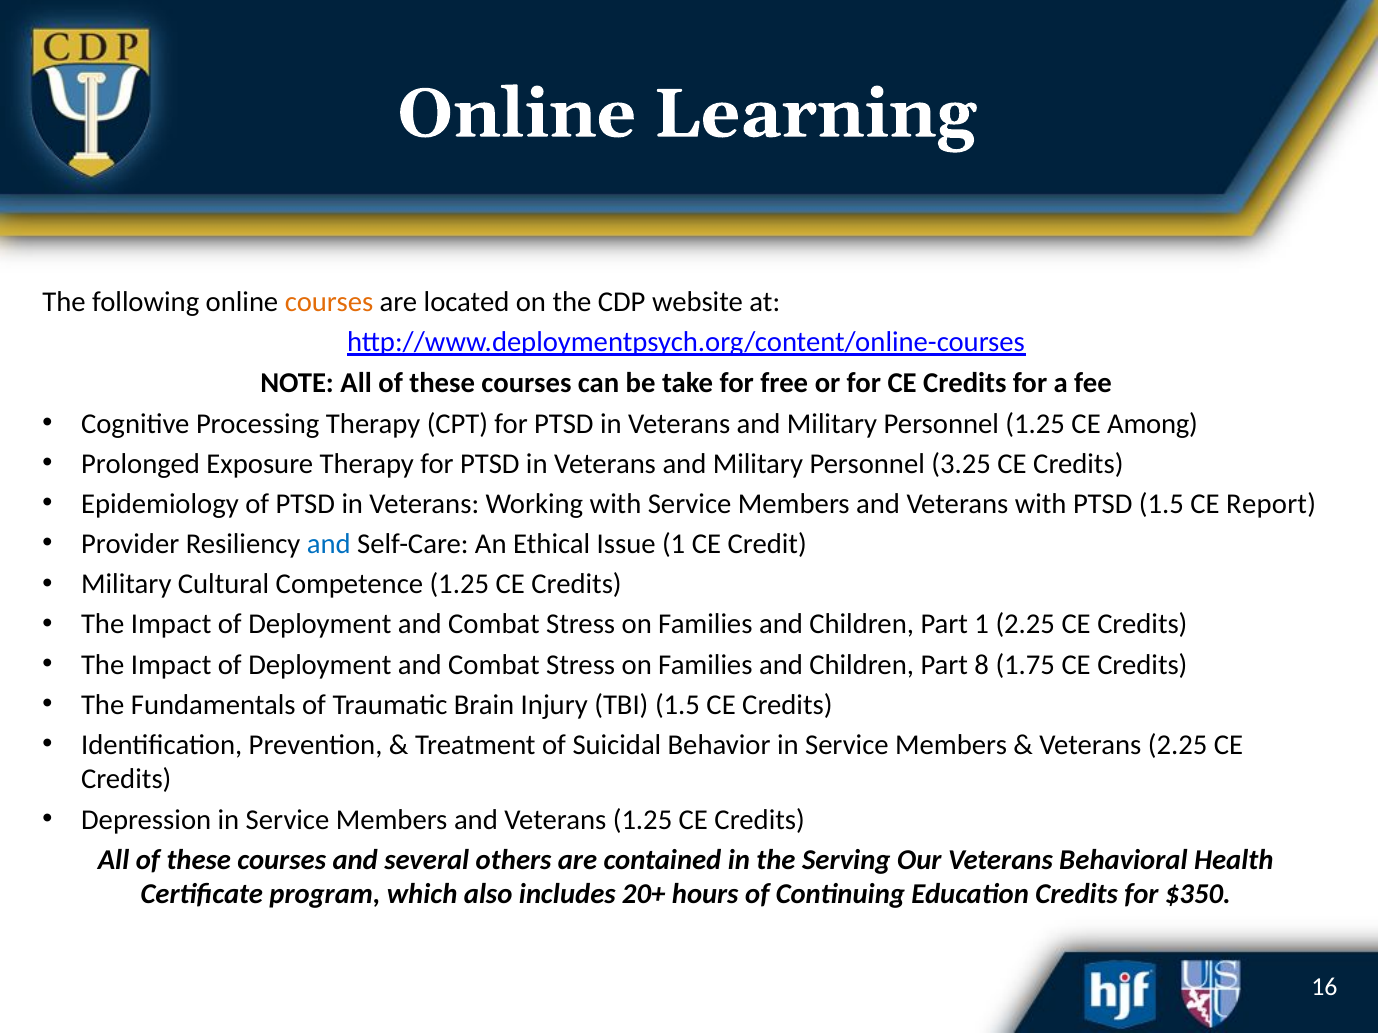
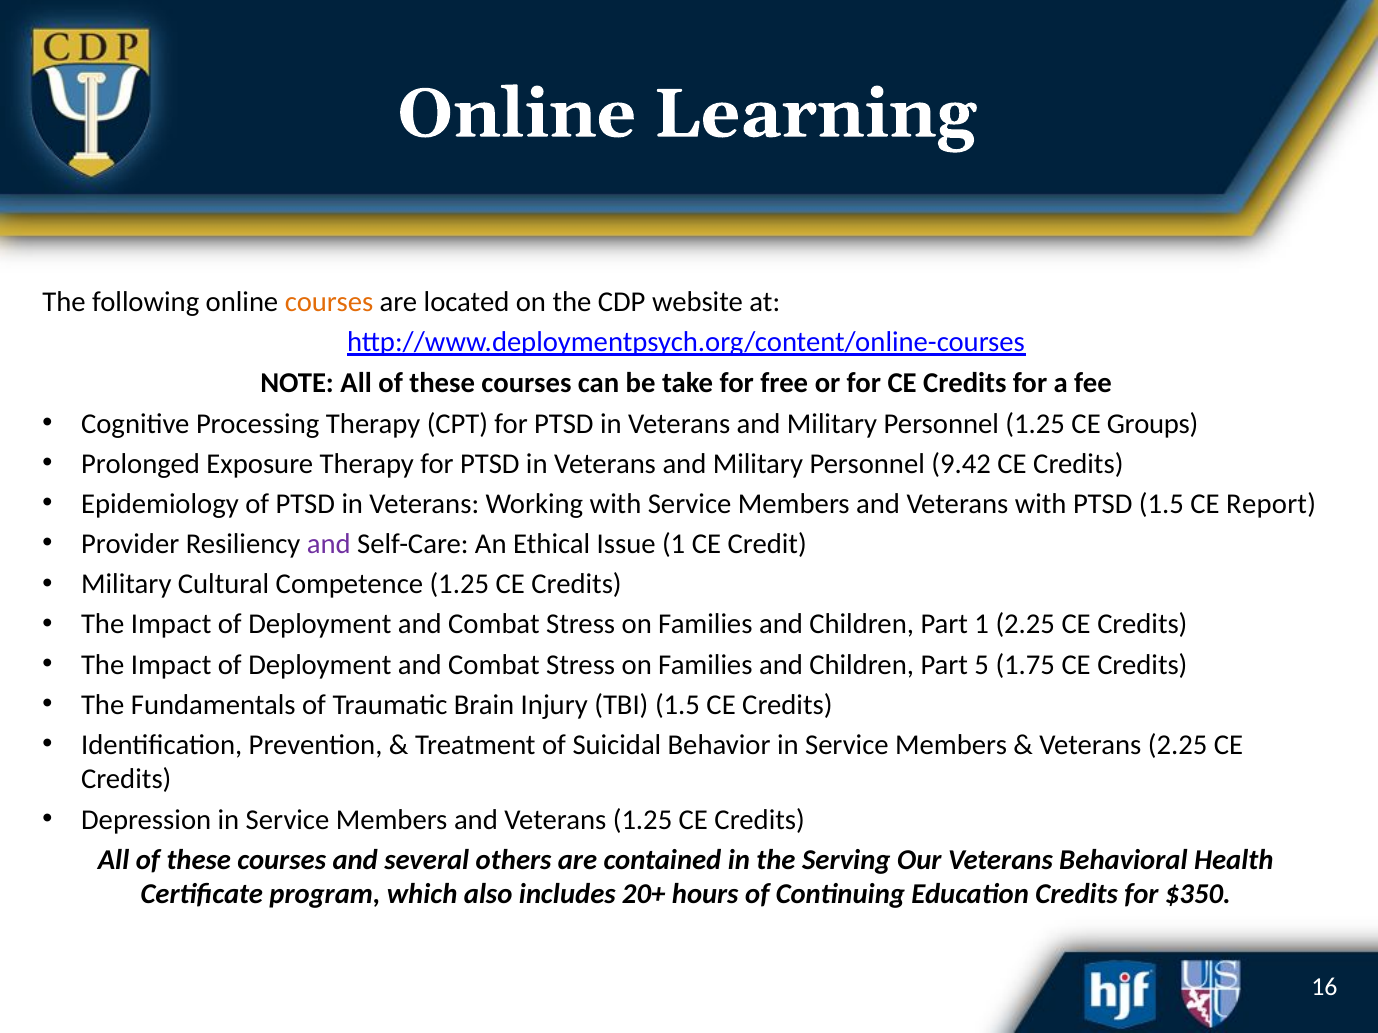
Among: Among -> Groups (1153, 424)
3.25: 3.25 -> 9.42 (961, 464)
and colour: blue -> purple (329, 544)
8: 8 -> 5 (982, 665)
